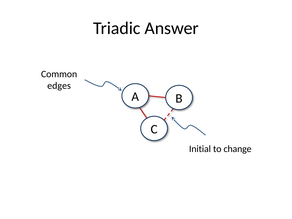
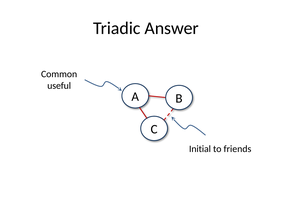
edges: edges -> useful (59, 86)
change: change -> friends (237, 149)
